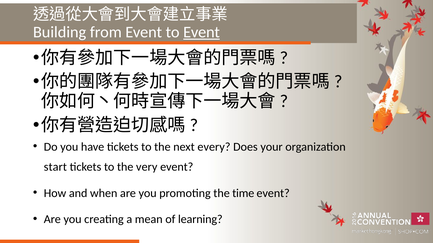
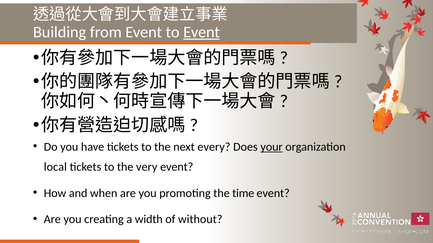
your underline: none -> present (272, 147)
start: start -> local (55, 167)
mean: mean -> width (149, 220)
learning: learning -> without (200, 220)
